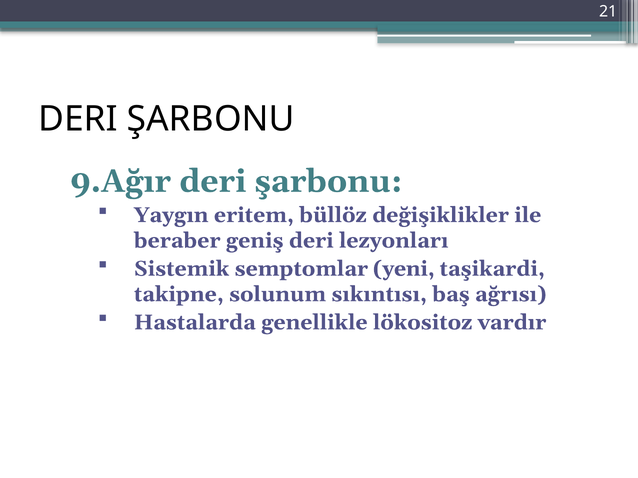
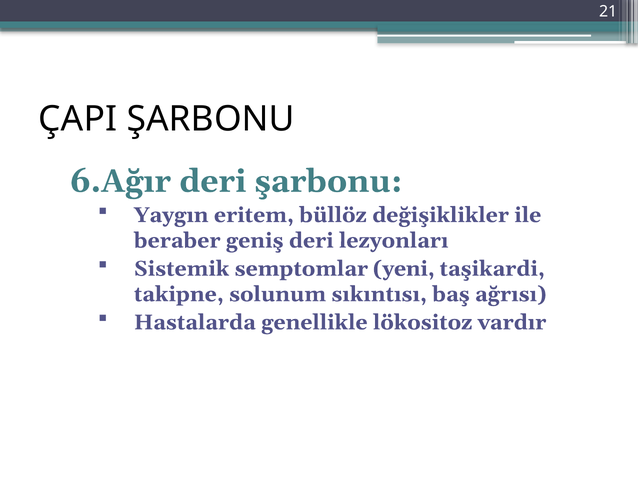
DERI: DERI -> ÇAPI (78, 119)
9.Ağır: 9.Ağır -> 6.Ağır (121, 181)
